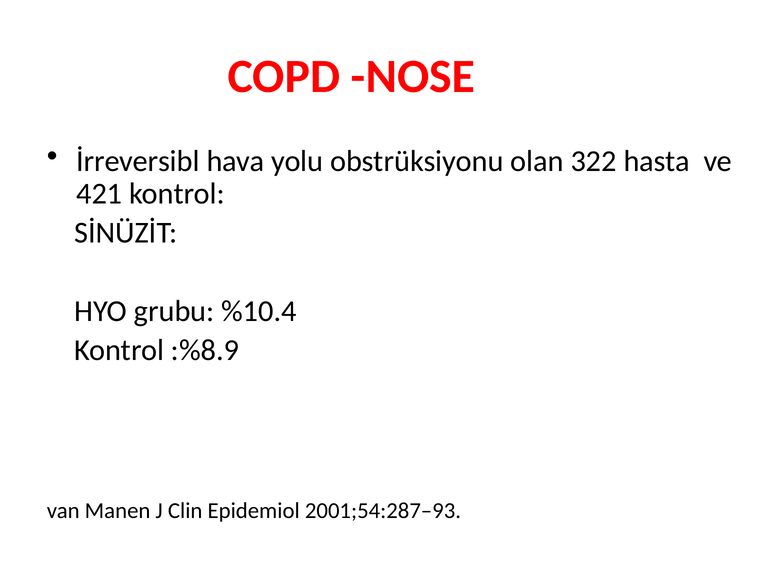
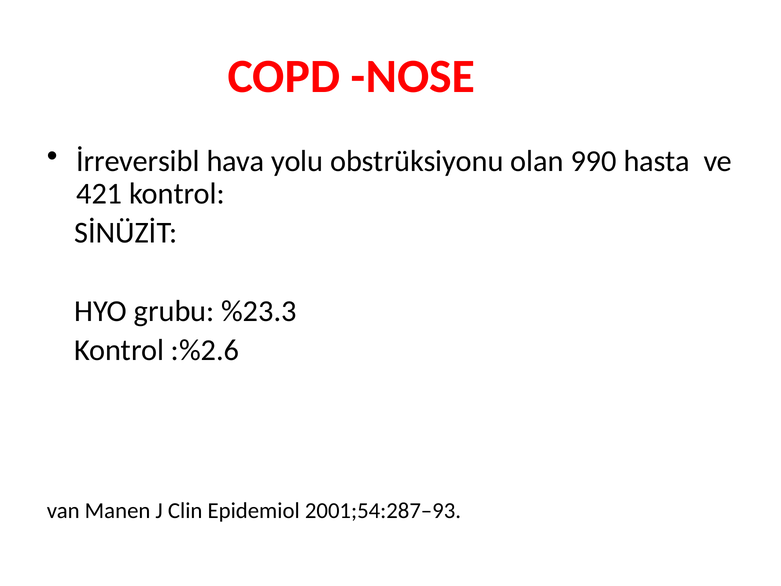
322: 322 -> 990 (594, 161)
%10.4: %10.4 -> %23.3 (259, 311)
:%8.9: :%8.9 -> :%2.6 (205, 350)
